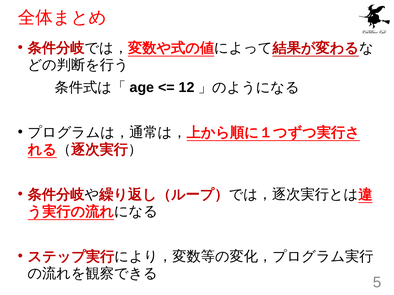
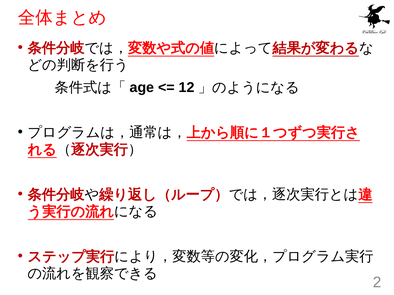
5: 5 -> 2 (377, 283)
